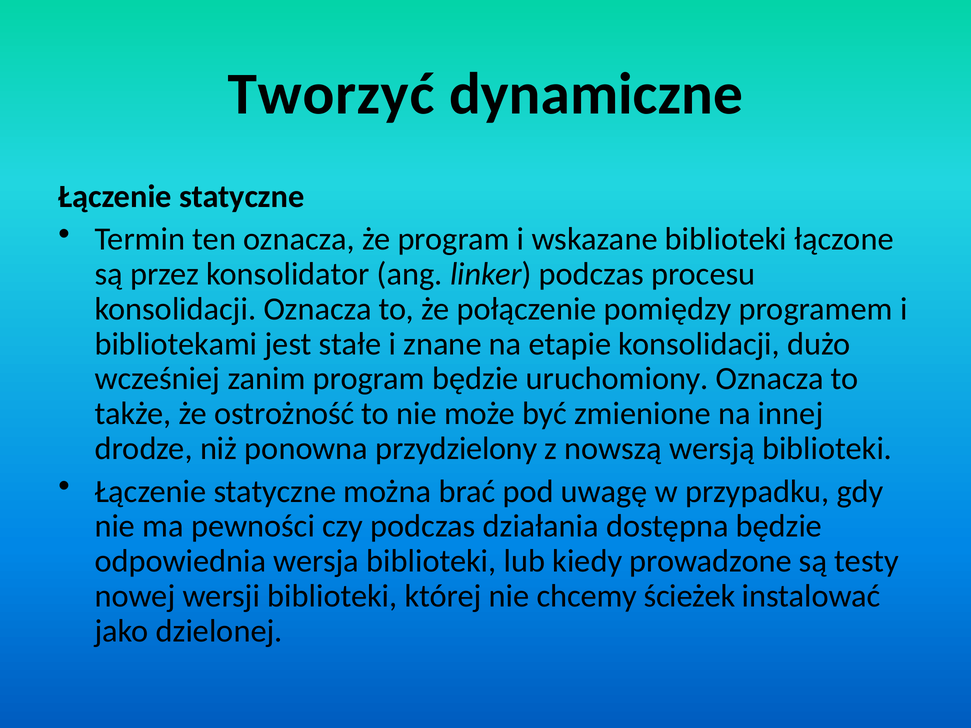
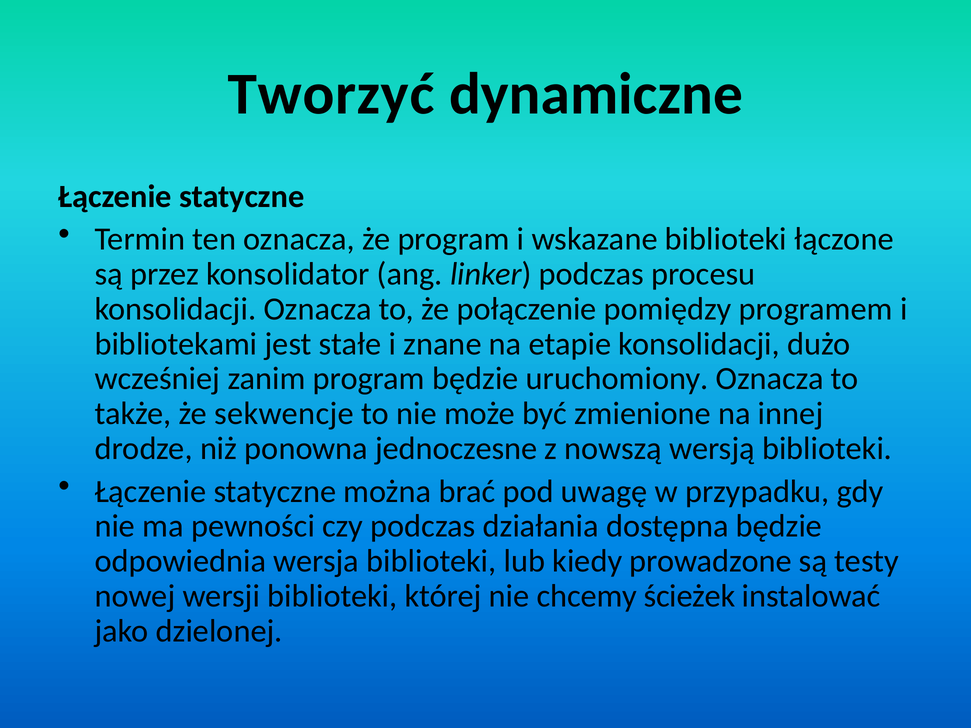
ostrożność: ostrożność -> sekwencje (284, 414)
przydzielony: przydzielony -> jednoczesne (456, 449)
